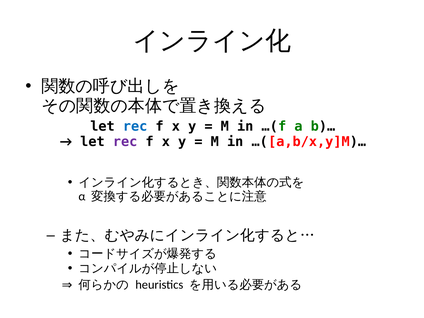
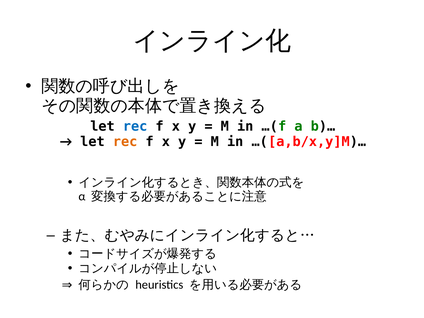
rec colour: purple -> orange (125, 142)
